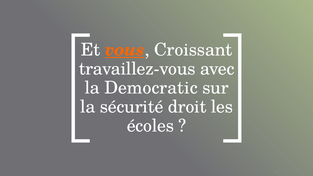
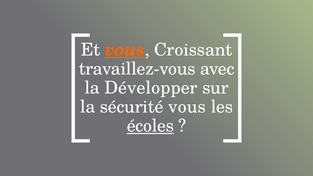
Democratic: Democratic -> Développer (151, 88)
sécurité droit: droit -> vous (187, 107)
écoles underline: none -> present (150, 126)
